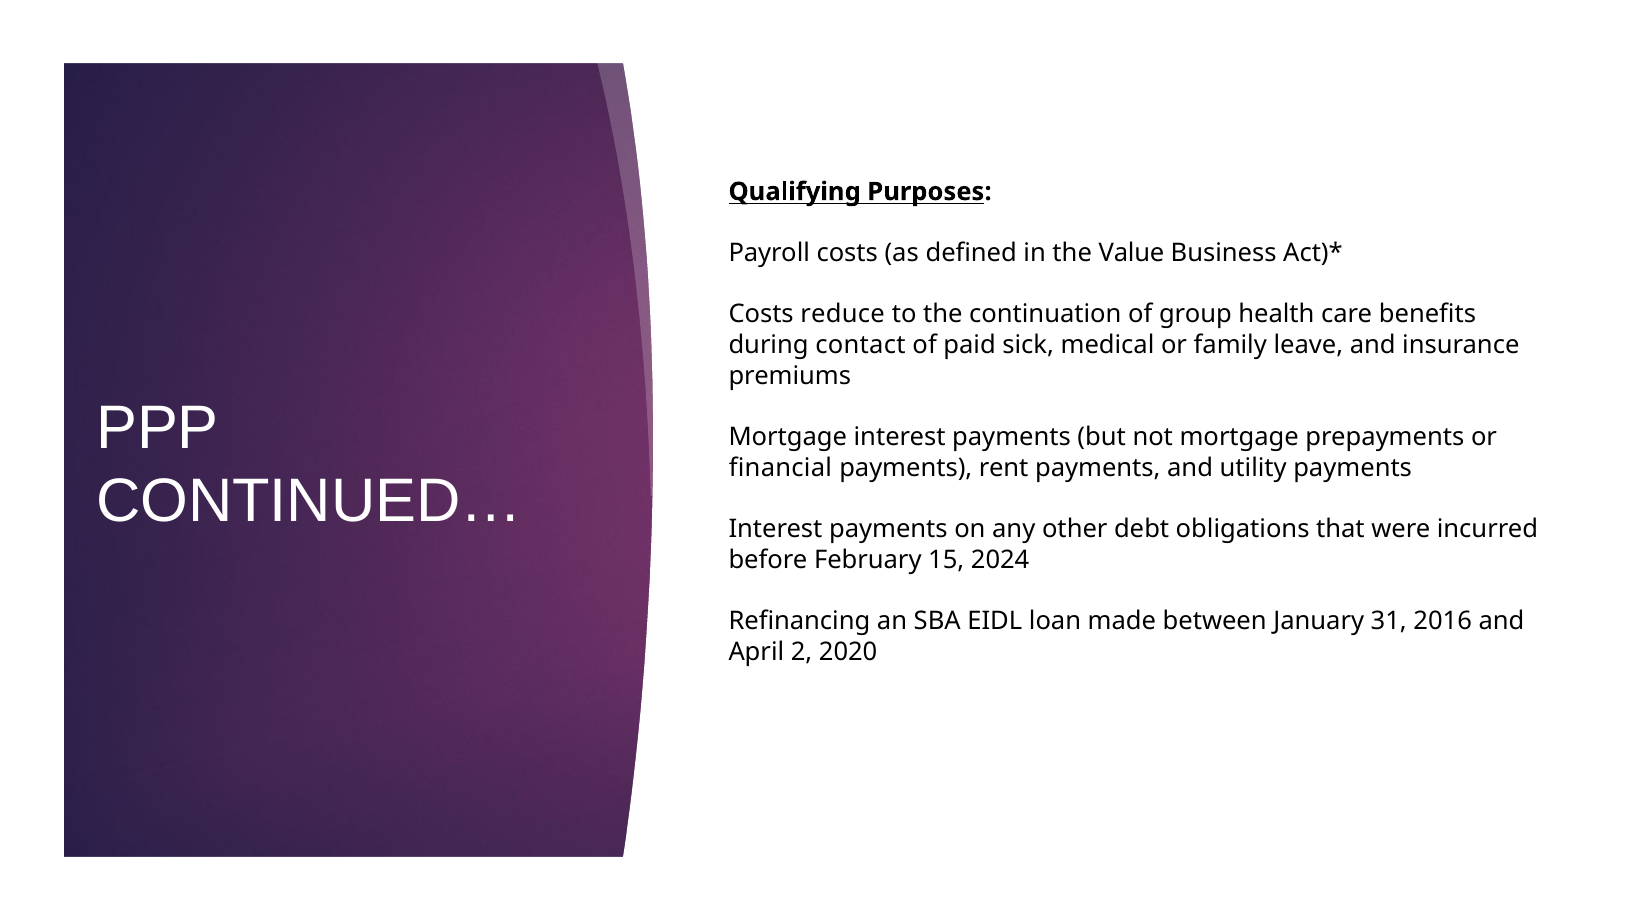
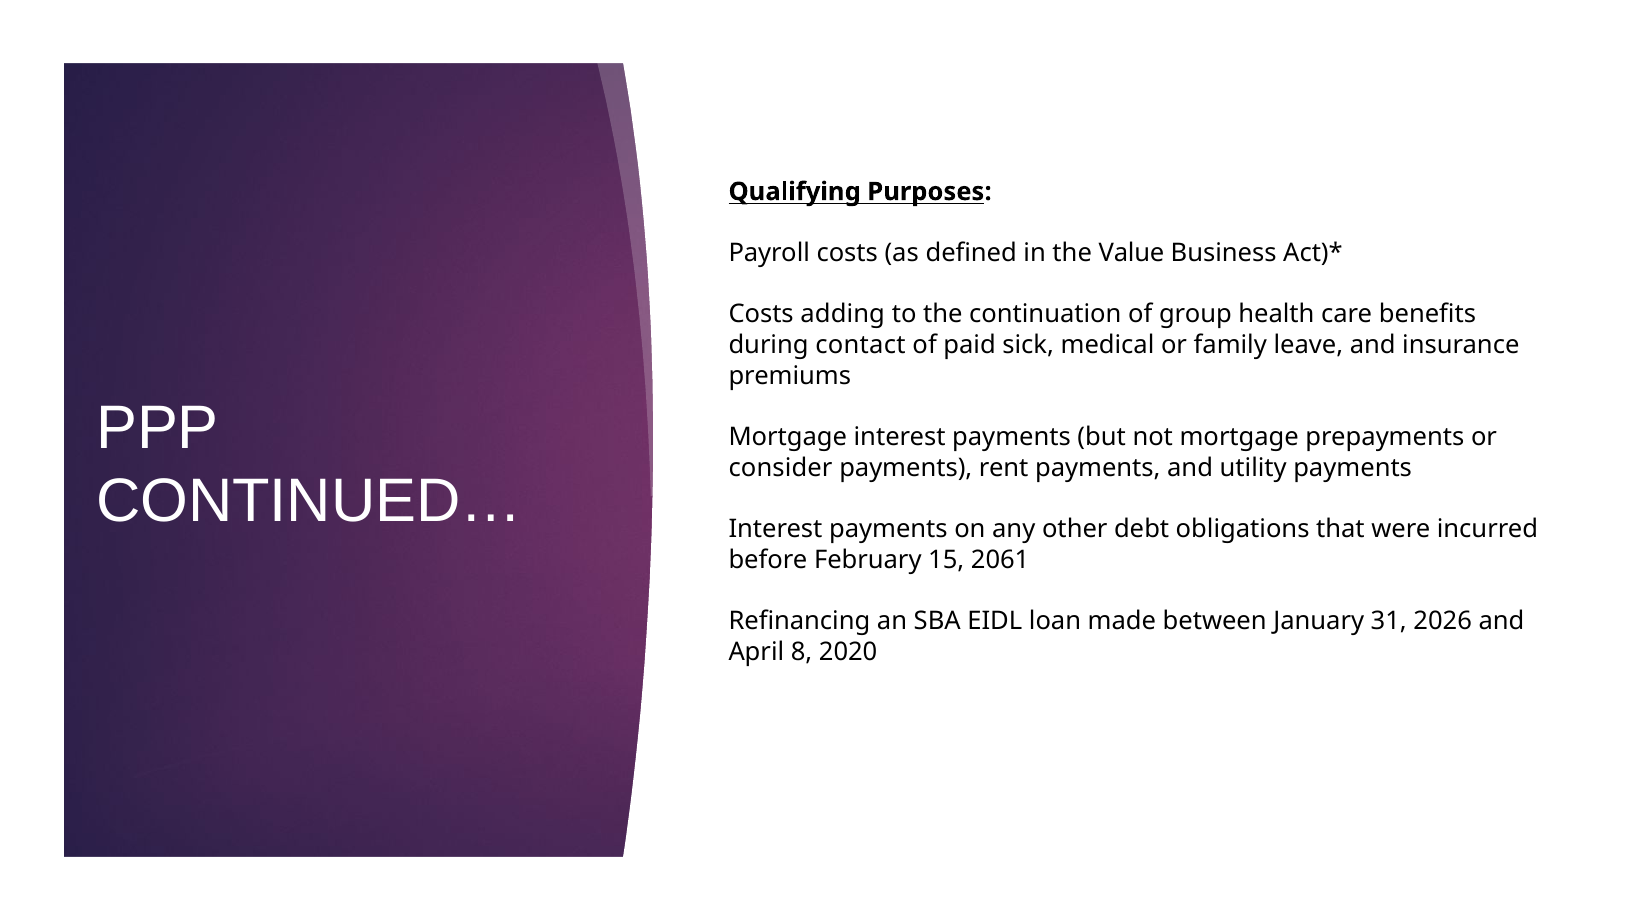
reduce: reduce -> adding (843, 314)
financial: financial -> consider (781, 468)
2024: 2024 -> 2061 (1000, 560)
2016: 2016 -> 2026 (1443, 621)
2: 2 -> 8 (802, 652)
